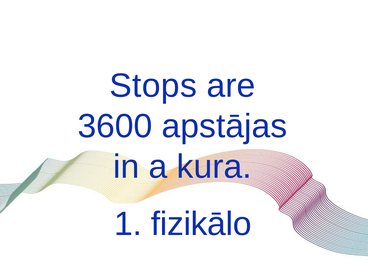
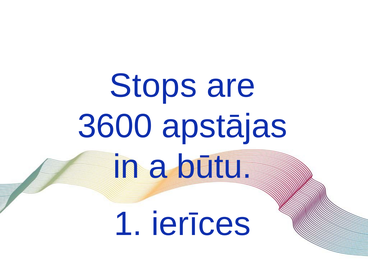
kura: kura -> būtu (214, 167)
fizikālo: fizikālo -> ierīces (201, 224)
